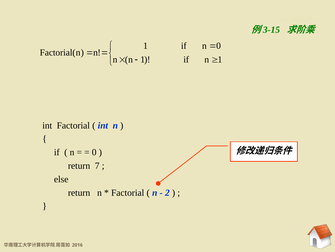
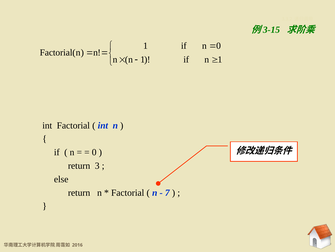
7: 7 -> 3 (97, 165)
2: 2 -> 7 (167, 192)
